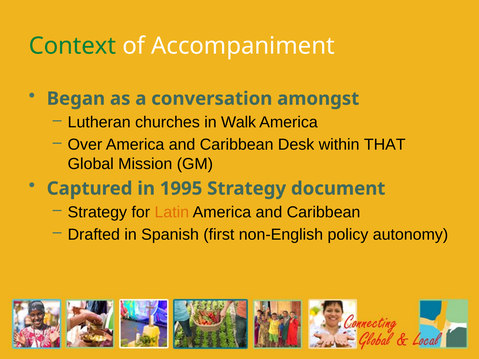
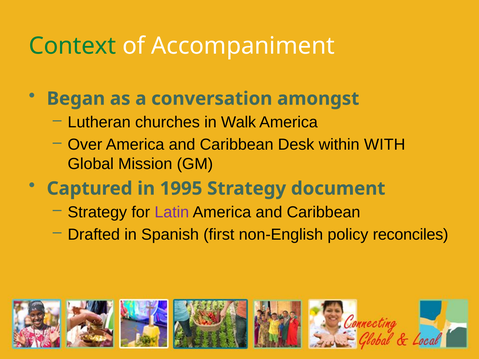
THAT: THAT -> WITH (385, 145)
Latin colour: orange -> purple (172, 212)
autonomy: autonomy -> reconciles (411, 235)
